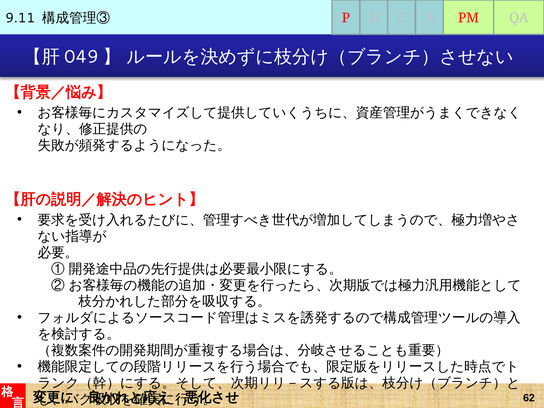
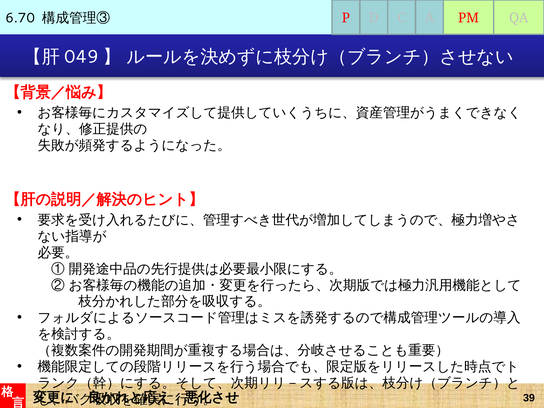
9.11: 9.11 -> 6.70 (20, 18)
62: 62 -> 39 (529, 398)
